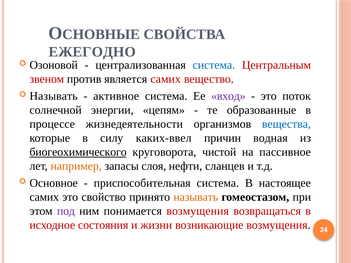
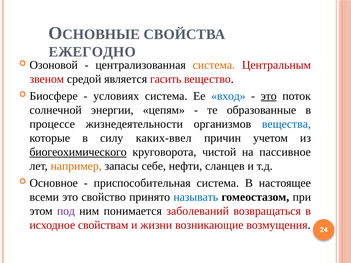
система colour: blue -> orange (214, 65)
против: против -> средой (84, 79)
является самих: самих -> гасить (166, 79)
Называть: Называть -> Биосфере (54, 96)
активное: активное -> условиях (116, 96)
вход colour: purple -> blue (228, 96)
это underline: none -> present (269, 96)
водная: водная -> учетом (271, 138)
слоя: слоя -> себе (154, 166)
самих: самих -> всеми (44, 197)
называть colour: orange -> blue (196, 197)
понимается возмущения: возмущения -> заболеваний (198, 211)
состояния: состояния -> свойствам (103, 225)
